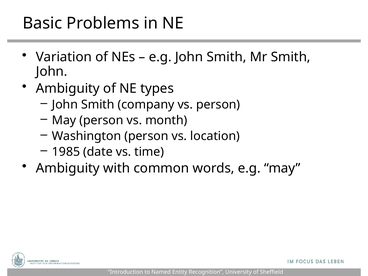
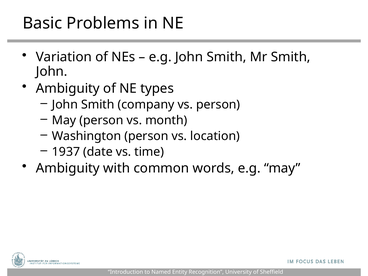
1985: 1985 -> 1937 (66, 152)
